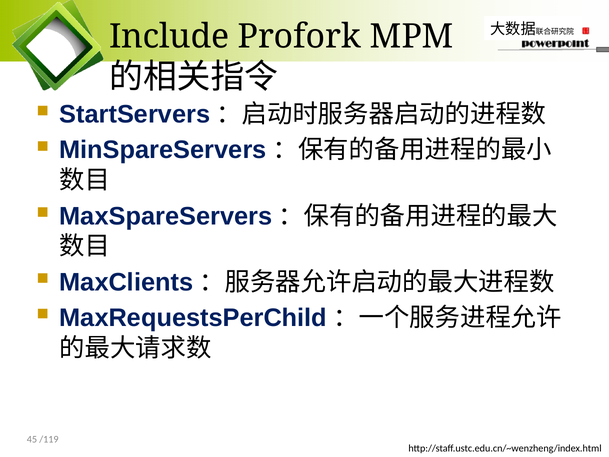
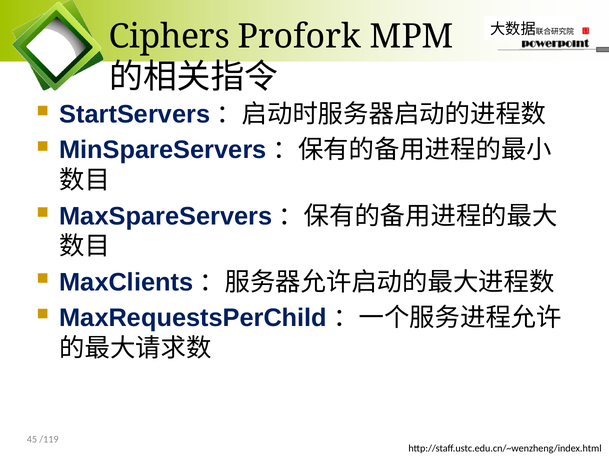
Include: Include -> Ciphers (169, 37)
